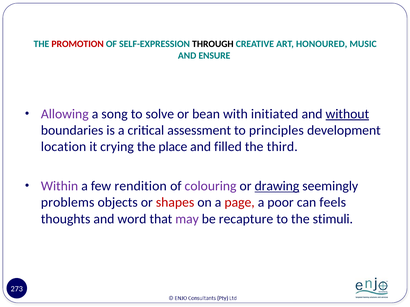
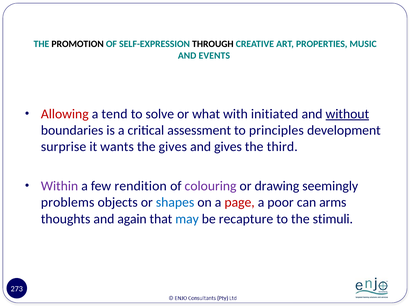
PROMOTION colour: red -> black (78, 44)
HONOURED: HONOURED -> PROPERTIES (322, 44)
ENSURE: ENSURE -> EVENTS (214, 56)
Allowing colour: purple -> red (65, 114)
song: song -> tend (114, 114)
bean: bean -> what (206, 114)
location: location -> surprise (64, 147)
crying: crying -> wants (117, 147)
the place: place -> gives (173, 147)
and filled: filled -> gives (228, 147)
drawing underline: present -> none (277, 186)
shapes colour: red -> blue (175, 203)
feels: feels -> arms (333, 203)
word: word -> again (132, 219)
may colour: purple -> blue (187, 219)
